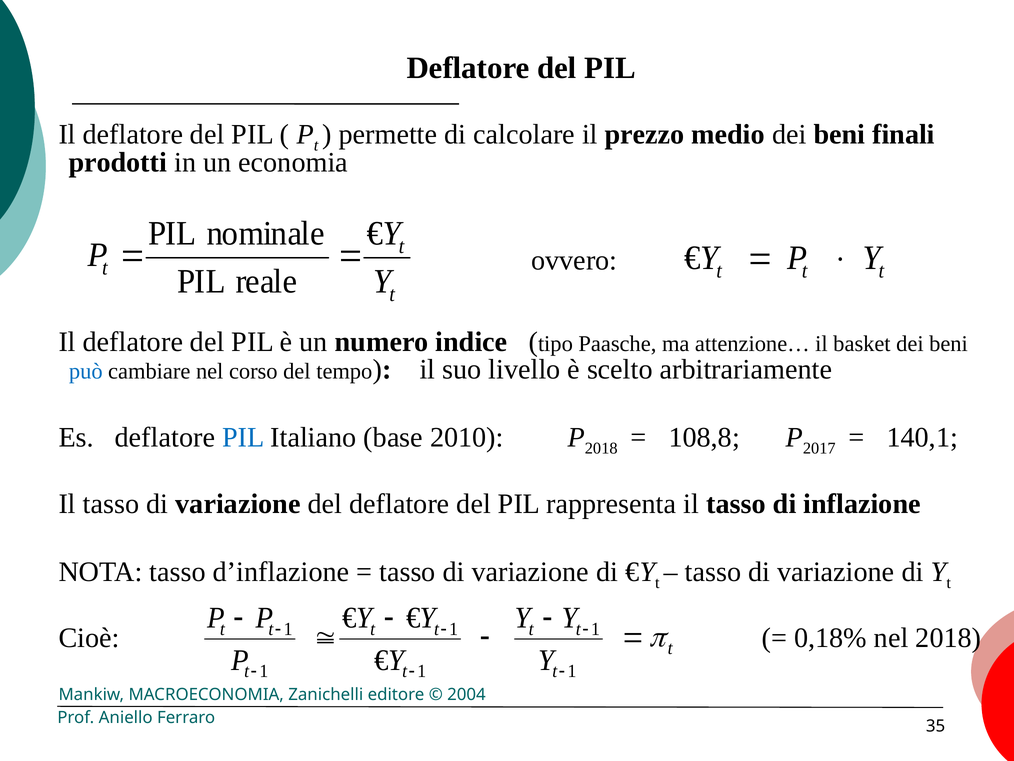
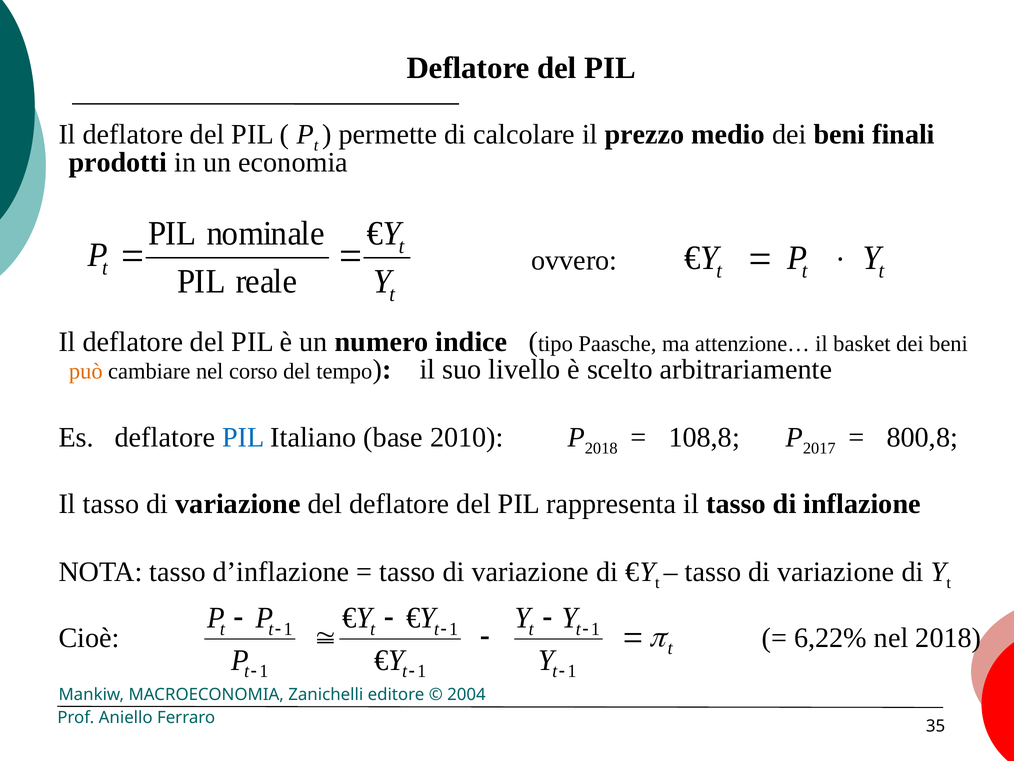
può colour: blue -> orange (86, 371)
140,1: 140,1 -> 800,8 (922, 437)
0,18%: 0,18% -> 6,22% (830, 638)
